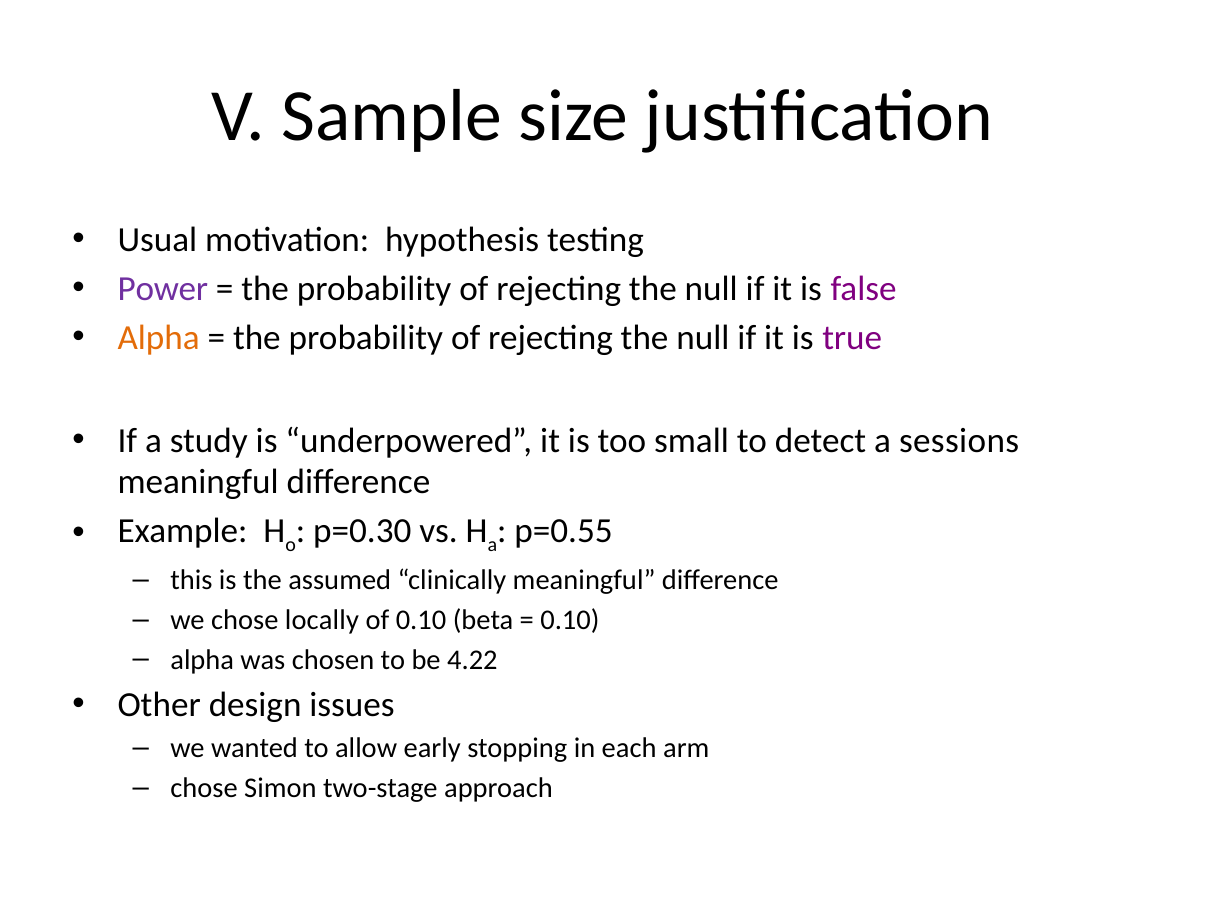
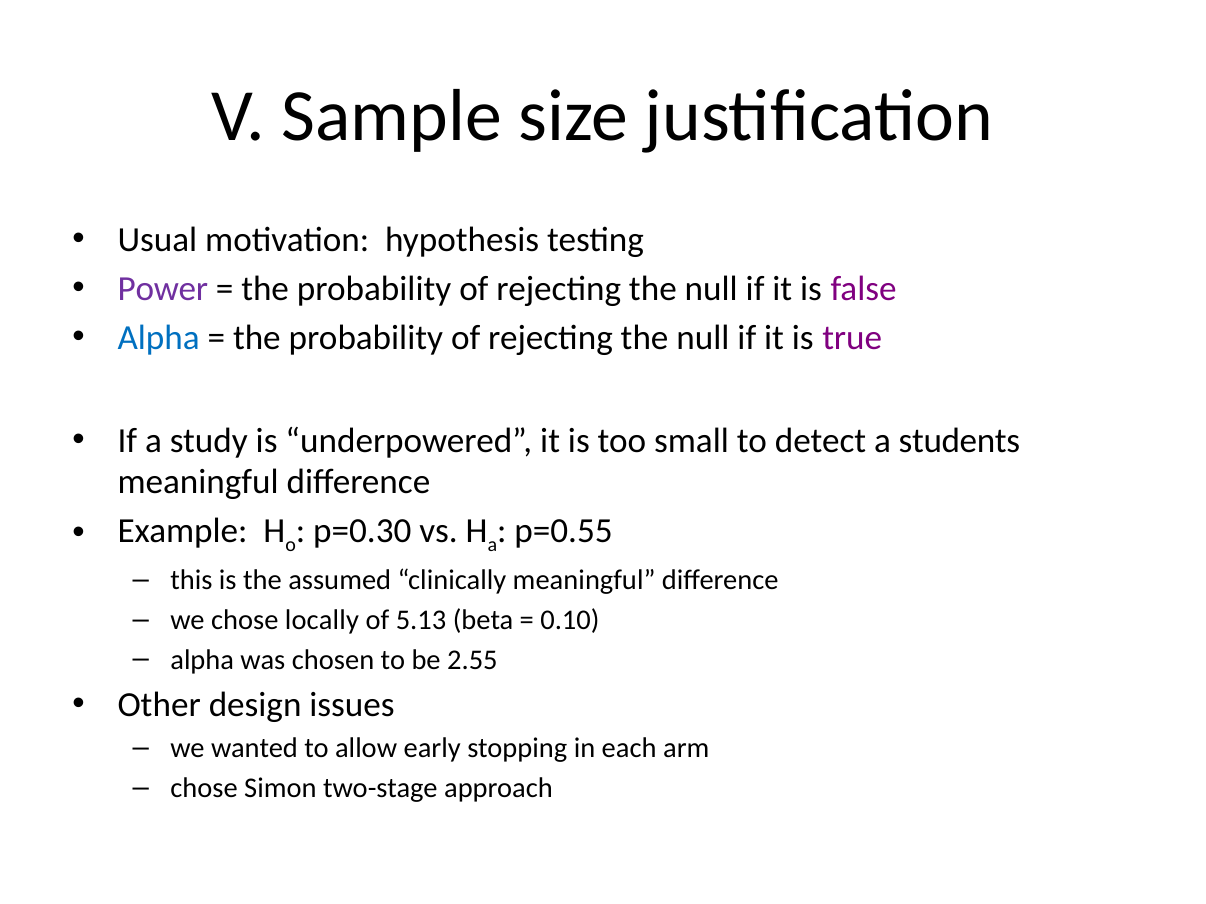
Alpha colour: orange -> blue (159, 338)
sessions: sessions -> students (959, 441)
of 0.10: 0.10 -> 5.13 (421, 620)
4.22: 4.22 -> 2.55 (472, 660)
